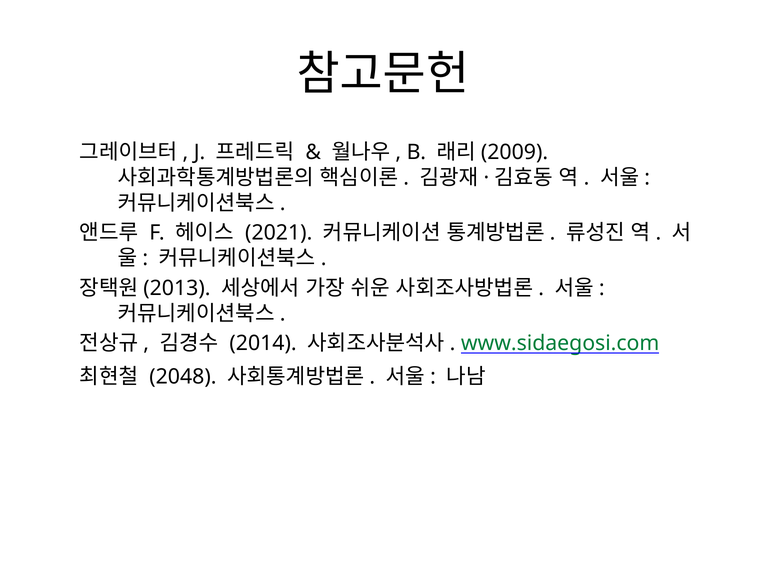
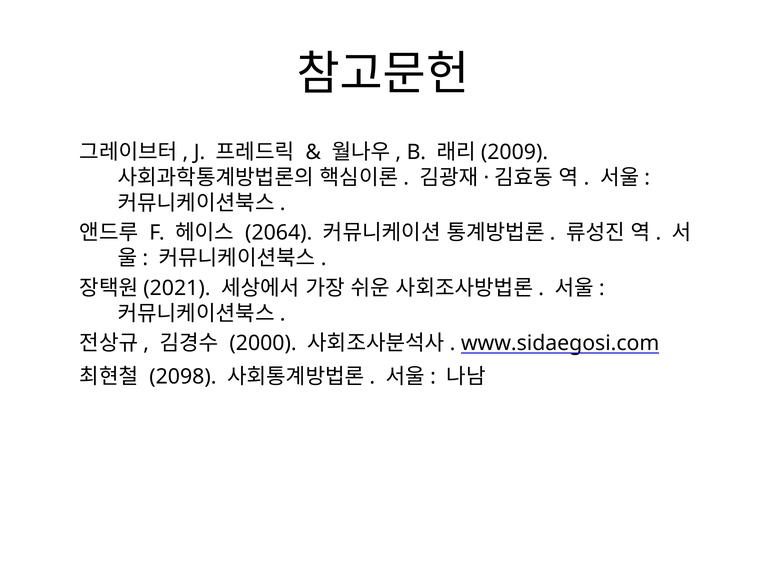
2021: 2021 -> 2064 (279, 233)
2013: 2013 -> 2021 (177, 288)
2014: 2014 -> 2000 (263, 344)
www.sidaegosi.com colour: green -> black (560, 344)
2048: 2048 -> 2098 (183, 377)
